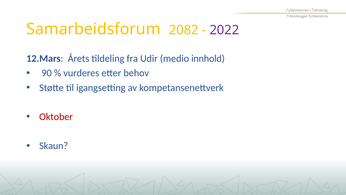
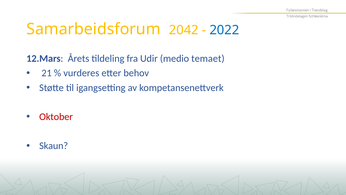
2082: 2082 -> 2042 (184, 30)
2022 colour: purple -> blue (224, 30)
innhold: innhold -> temaet (208, 58)
90: 90 -> 21 (47, 73)
